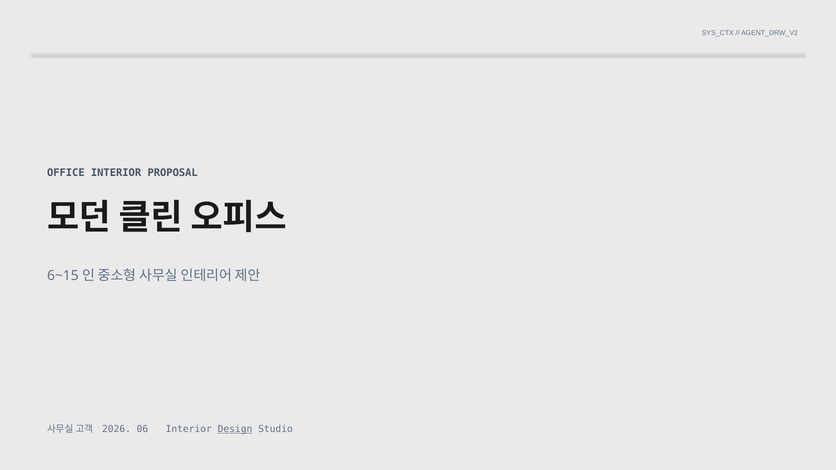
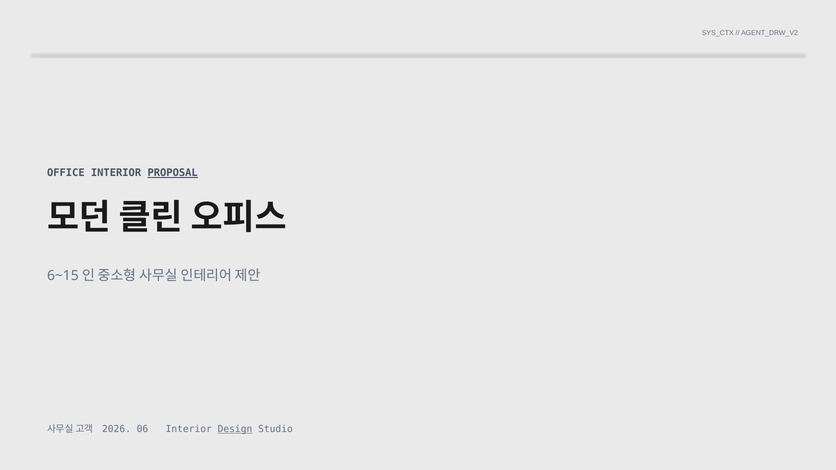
PROPOSAL underline: none -> present (173, 173)
